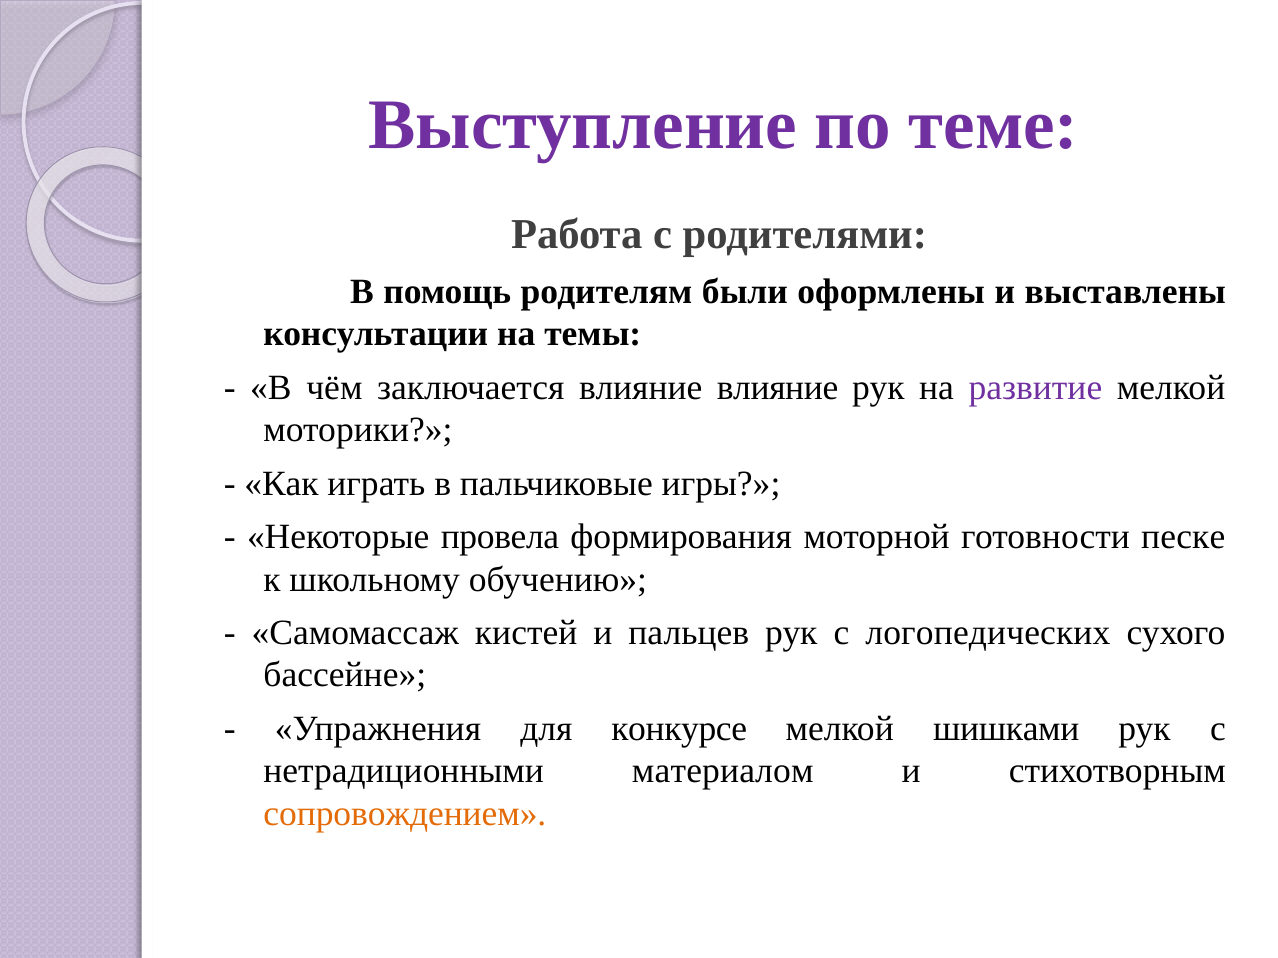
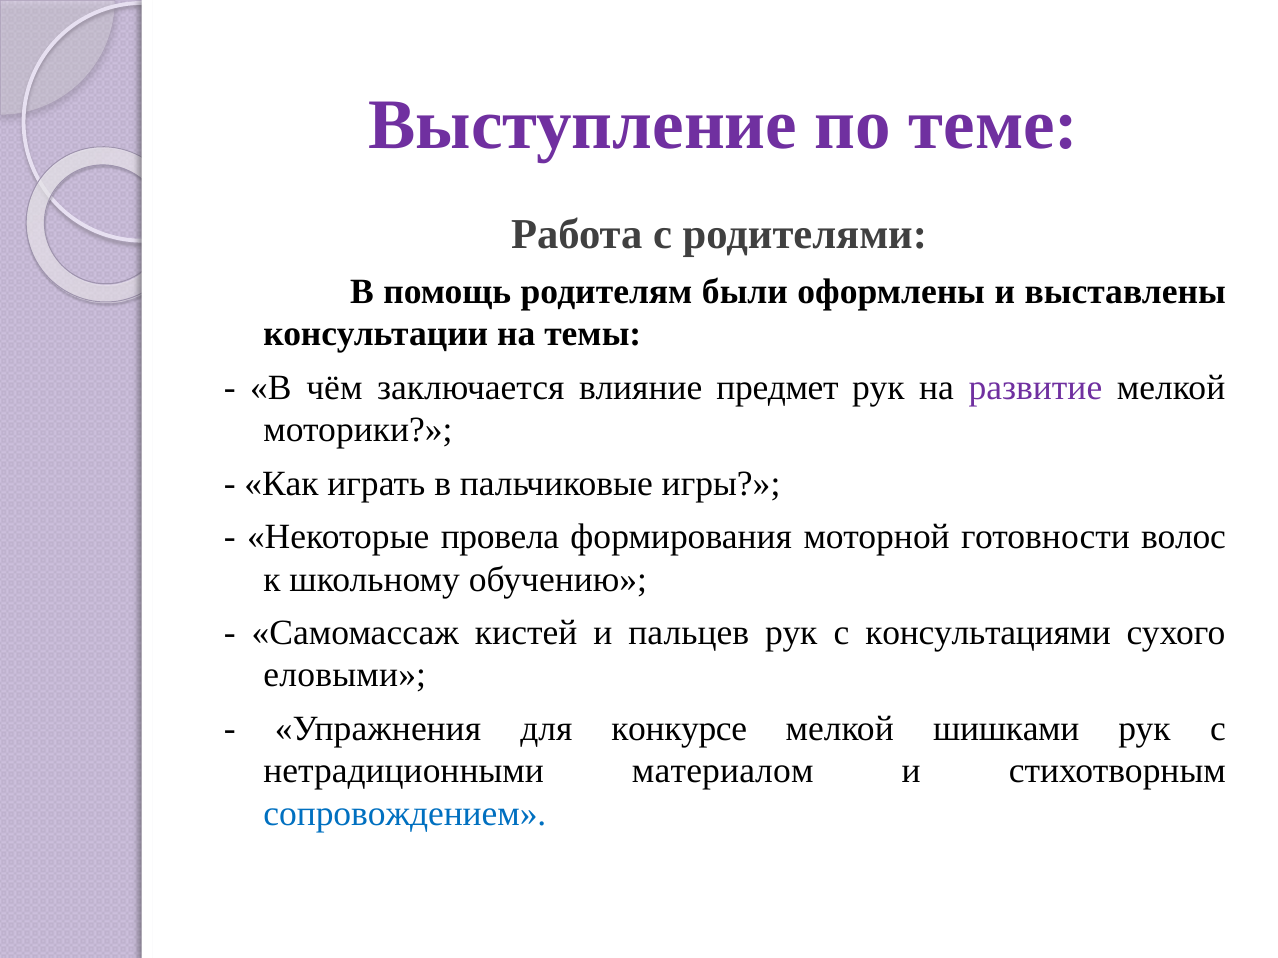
влияние влияние: влияние -> предмет (778, 388)
песке: песке -> волос (1183, 537)
логопедических: логопедических -> консультациями (988, 633)
бассейне: бассейне -> еловыми (345, 676)
сопровождением colour: orange -> blue (405, 814)
